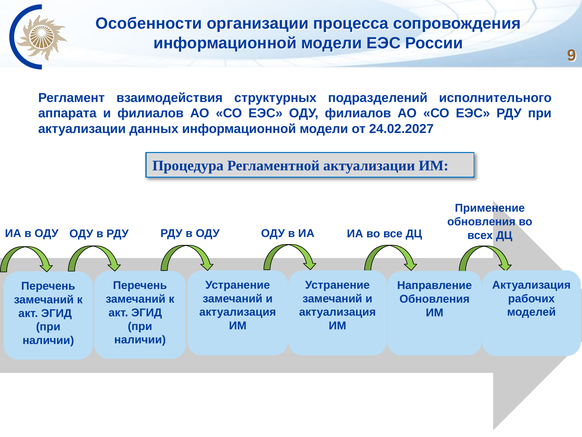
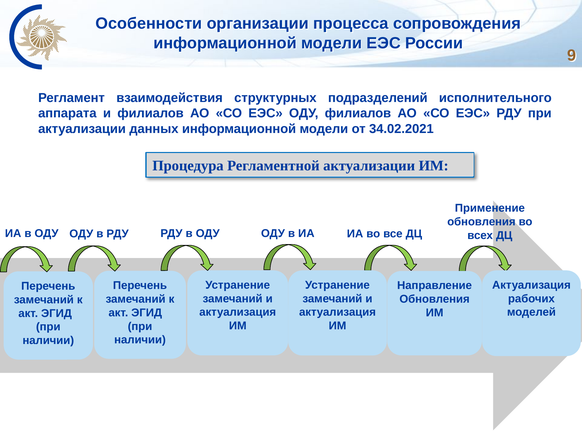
24.02.2027: 24.02.2027 -> 34.02.2021 (401, 129)
